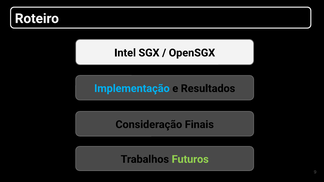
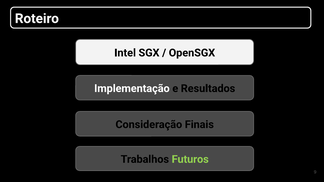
Implementação colour: light blue -> white (132, 89)
